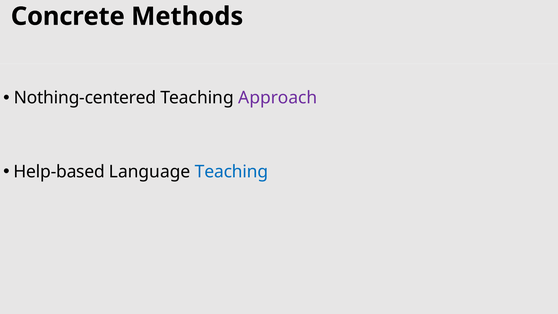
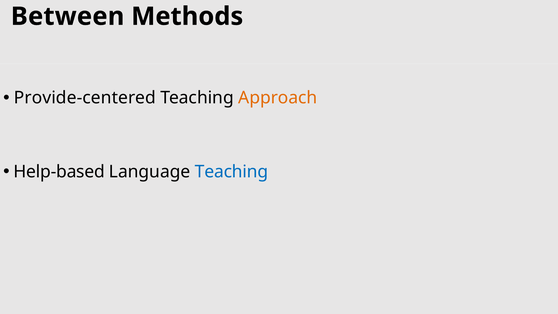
Concrete: Concrete -> Between (68, 16)
Nothing-centered: Nothing-centered -> Provide-centered (85, 98)
Approach colour: purple -> orange (278, 98)
